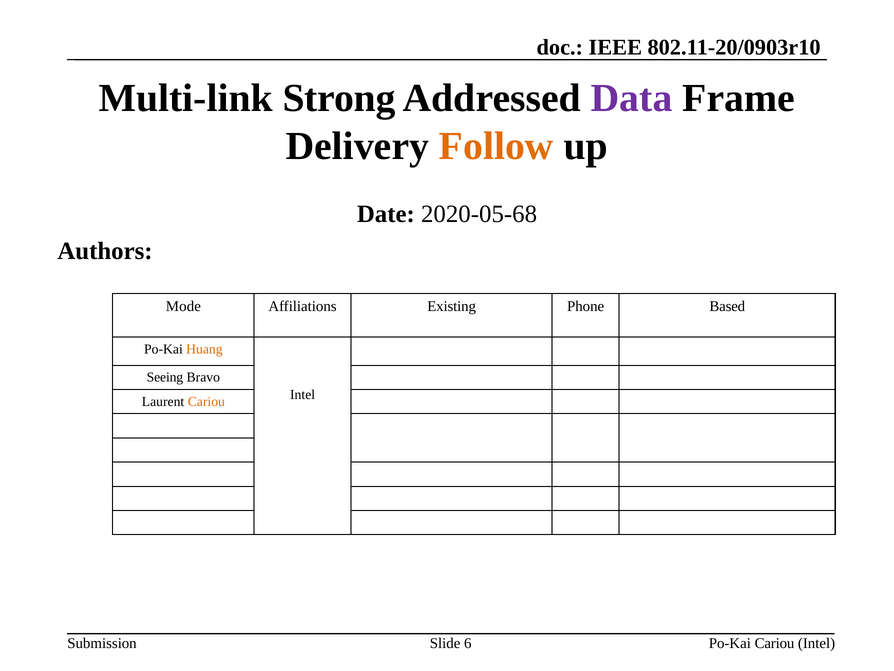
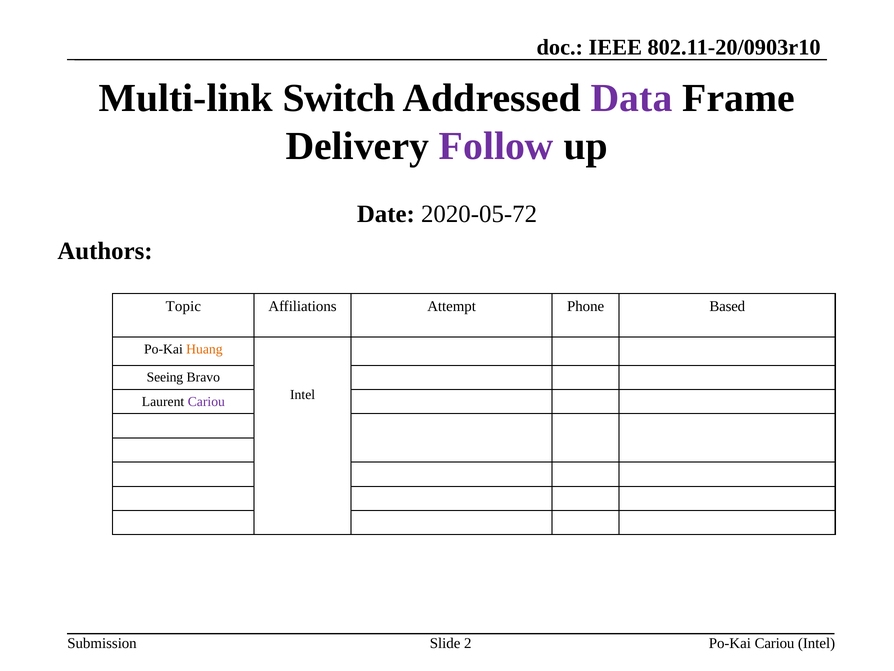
Strong: Strong -> Switch (339, 98)
Follow colour: orange -> purple (496, 146)
2020-05-68: 2020-05-68 -> 2020-05-72 (479, 214)
Mode: Mode -> Topic (183, 306)
Existing: Existing -> Attempt (452, 306)
Cariou colour: orange -> purple (206, 401)
6: 6 -> 2 (468, 643)
